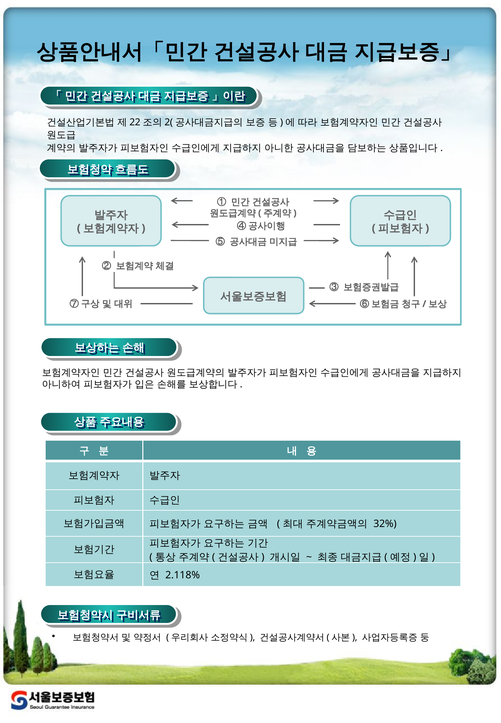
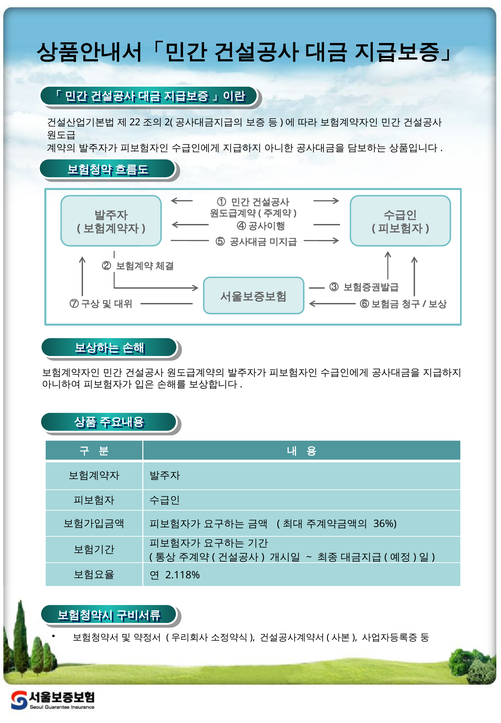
32%: 32% -> 36% (385, 524)
